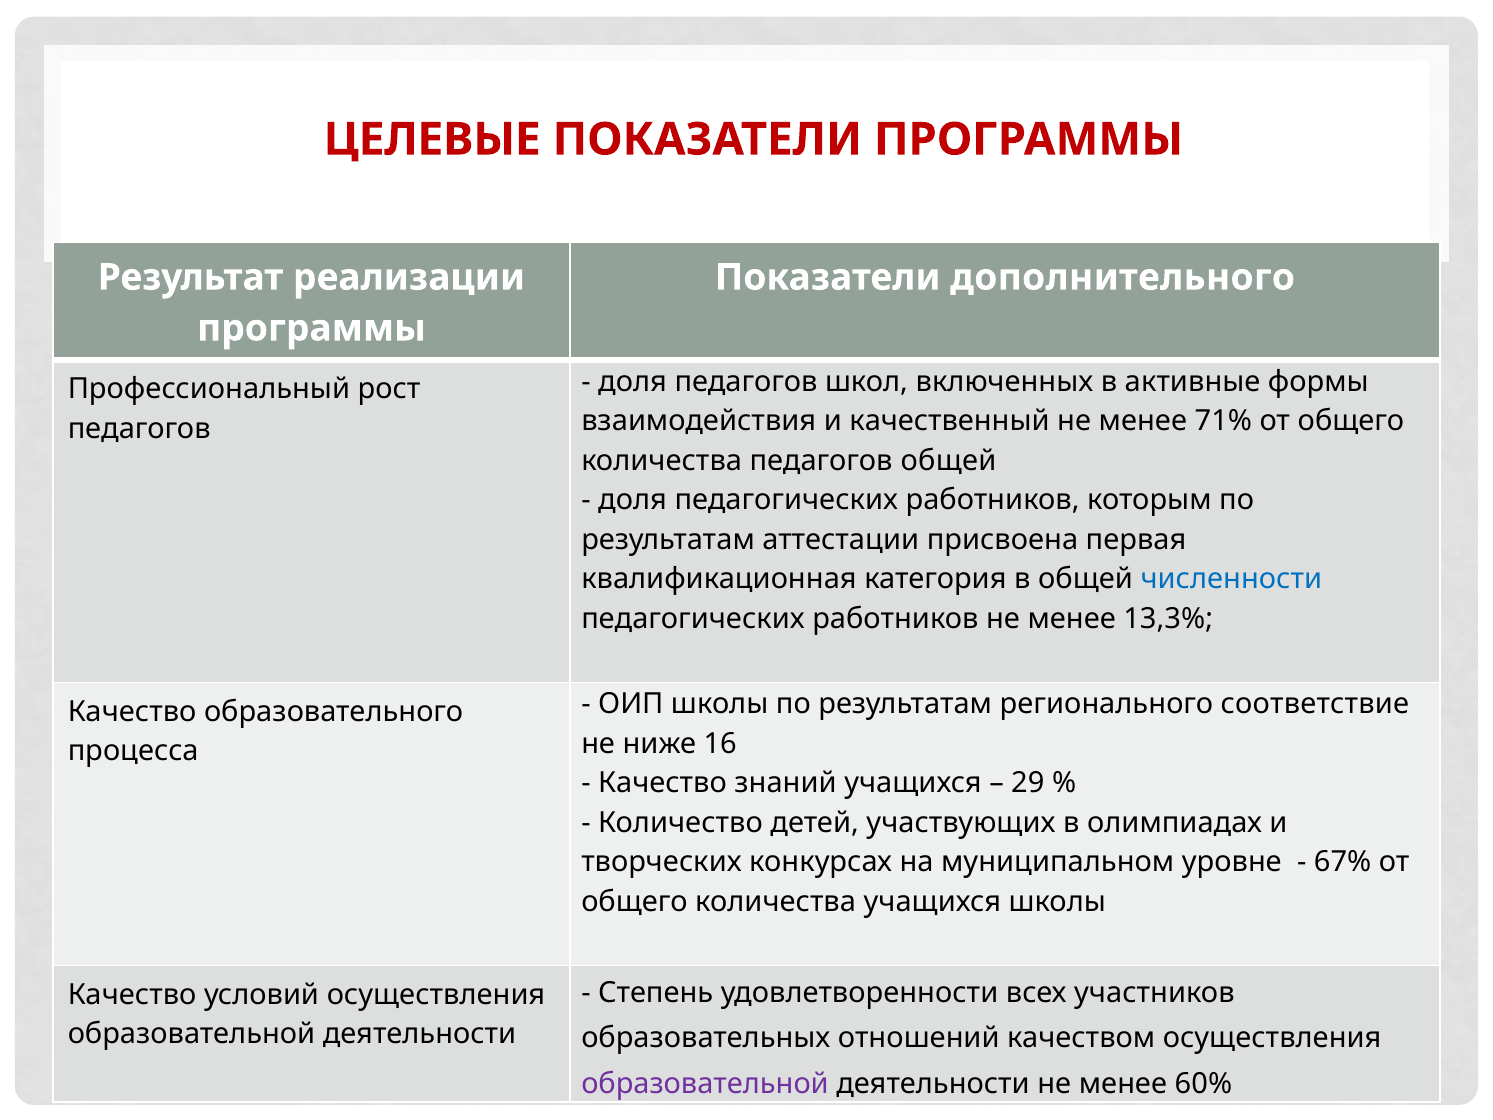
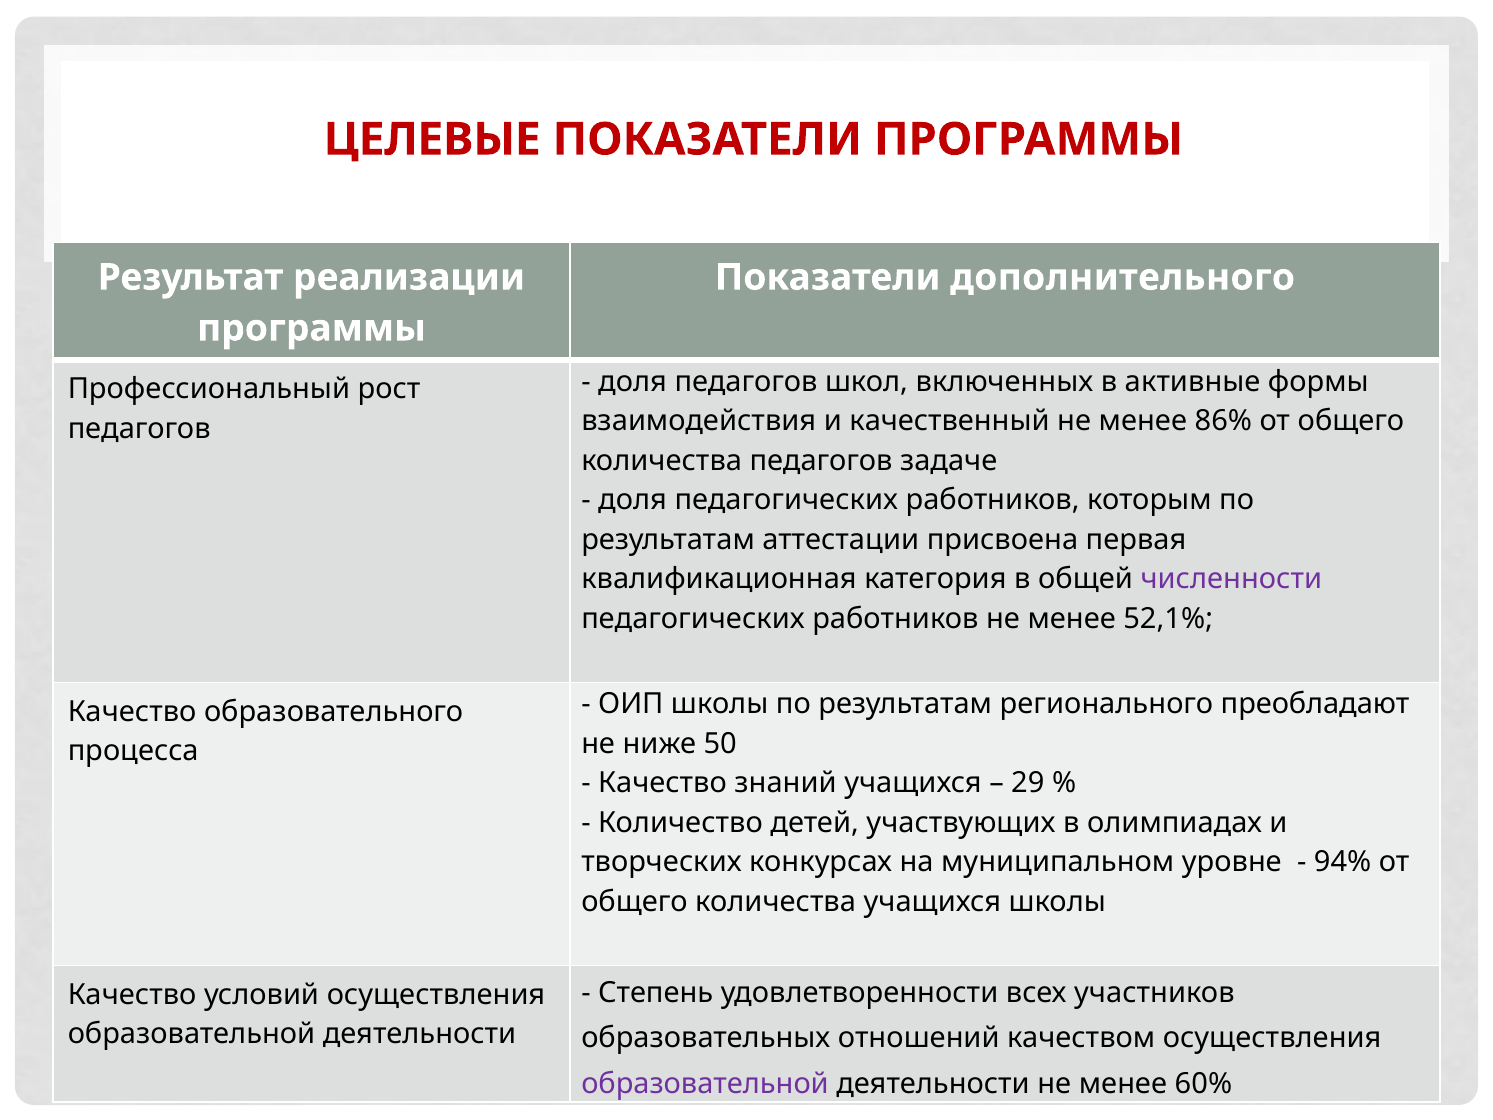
71%: 71% -> 86% (1223, 421)
педагогов общей: общей -> задаче (949, 461)
численности colour: blue -> purple (1231, 579)
13,3%: 13,3% -> 52,1% (1168, 619)
соответствие: соответствие -> преобладают (1315, 704)
16: 16 -> 50 (720, 743)
67%: 67% -> 94% (1343, 862)
